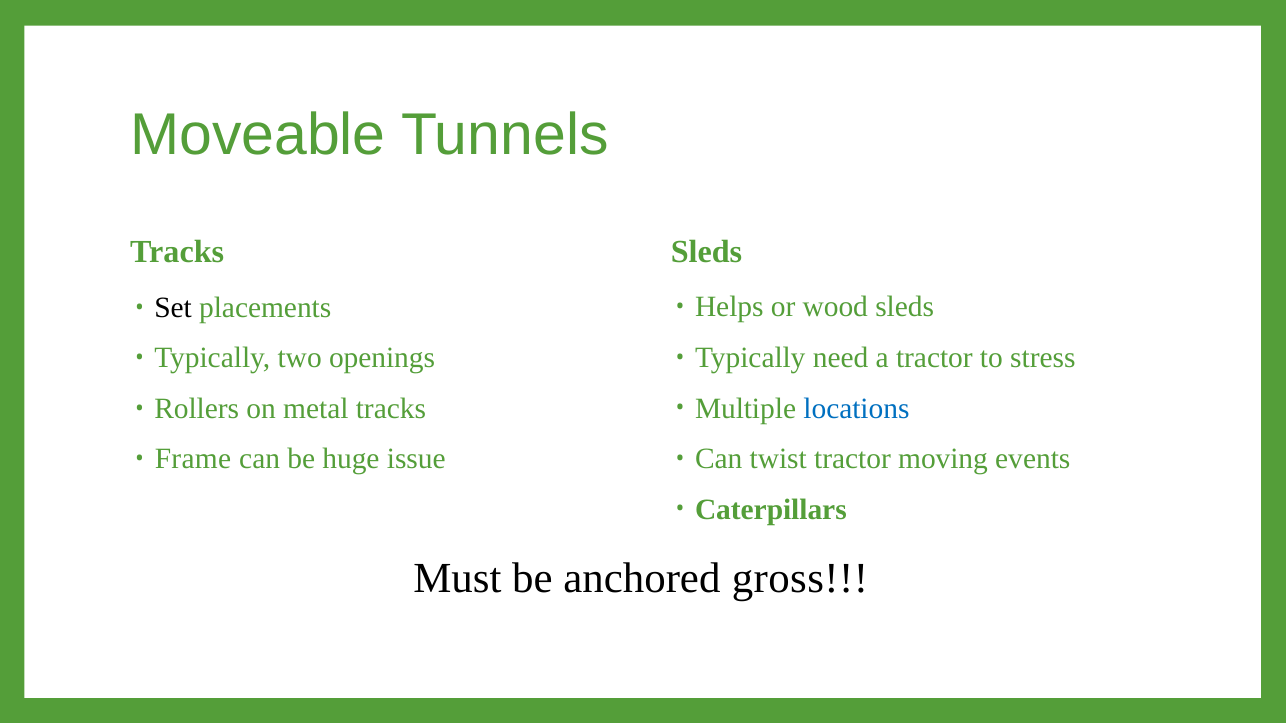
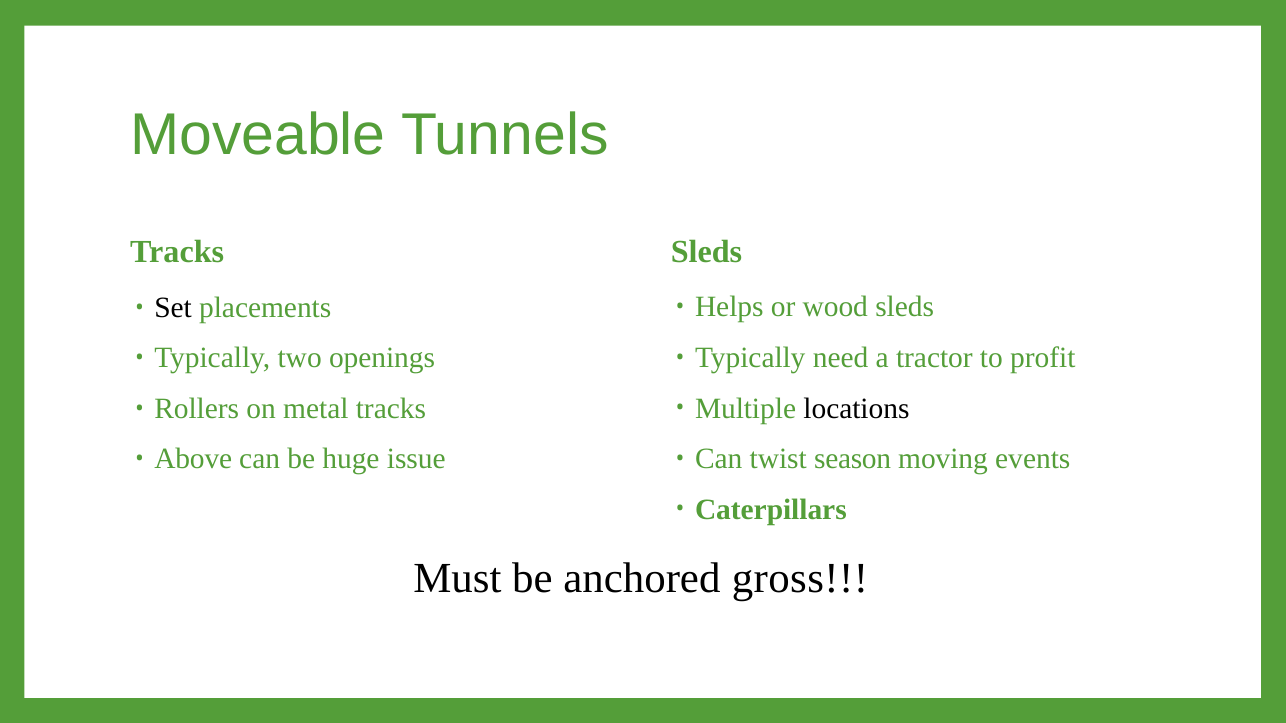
stress: stress -> profit (1043, 358)
locations colour: blue -> black (856, 409)
twist tractor: tractor -> season (853, 459)
Frame: Frame -> Above (193, 459)
